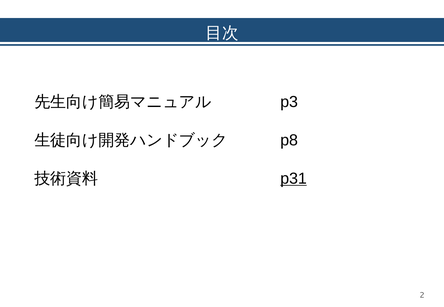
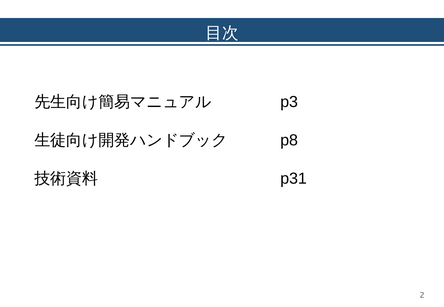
p31 underline: present -> none (294, 179)
